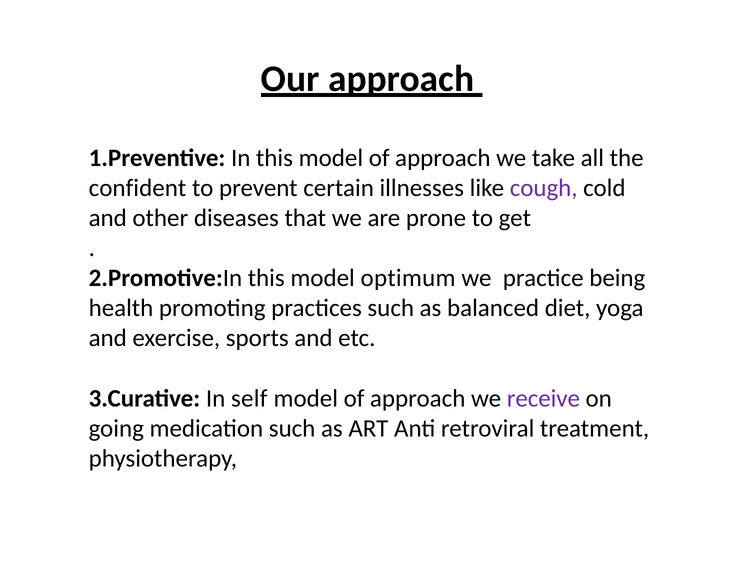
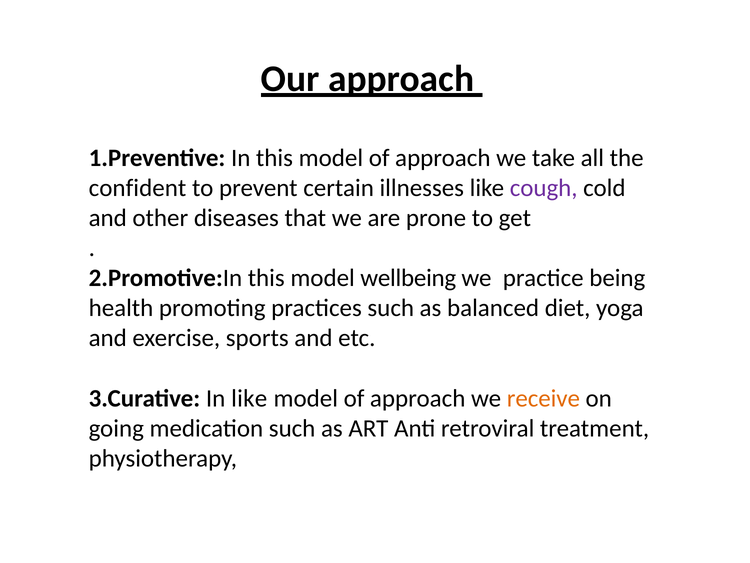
optimum: optimum -> wellbeing (408, 278)
In self: self -> like (249, 398)
receive colour: purple -> orange (543, 398)
